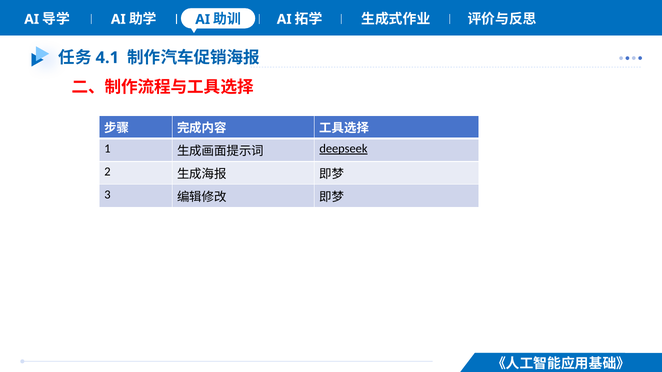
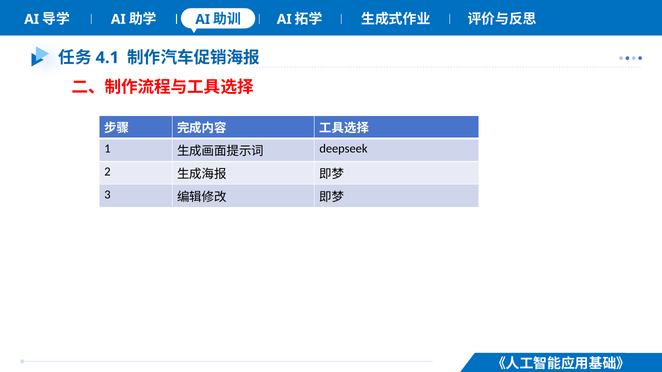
deepseek underline: present -> none (343, 149)
